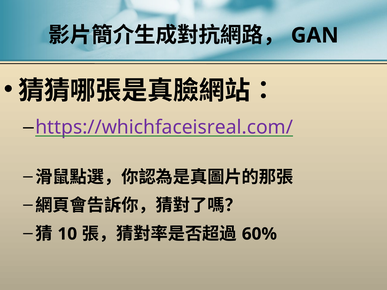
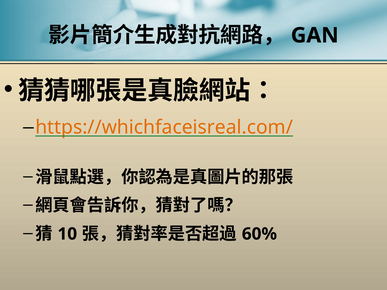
https://whichfaceisreal.com/ colour: purple -> orange (164, 127)
